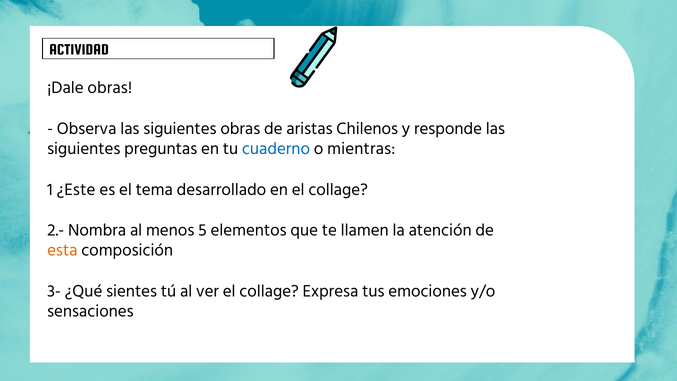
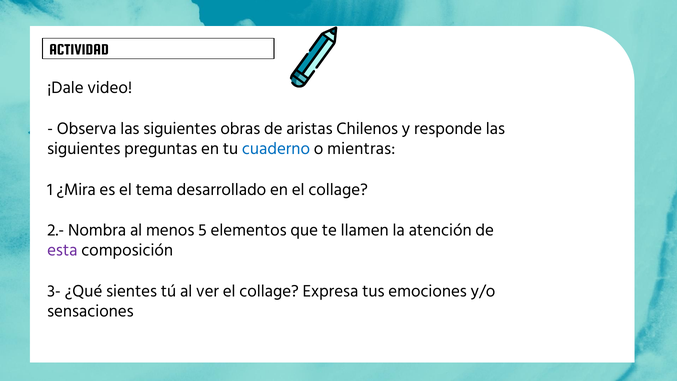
¡Dale obras: obras -> video (110, 88)
¿Este: ¿Este -> ¿Mira (76, 189)
esta colour: orange -> purple (62, 250)
